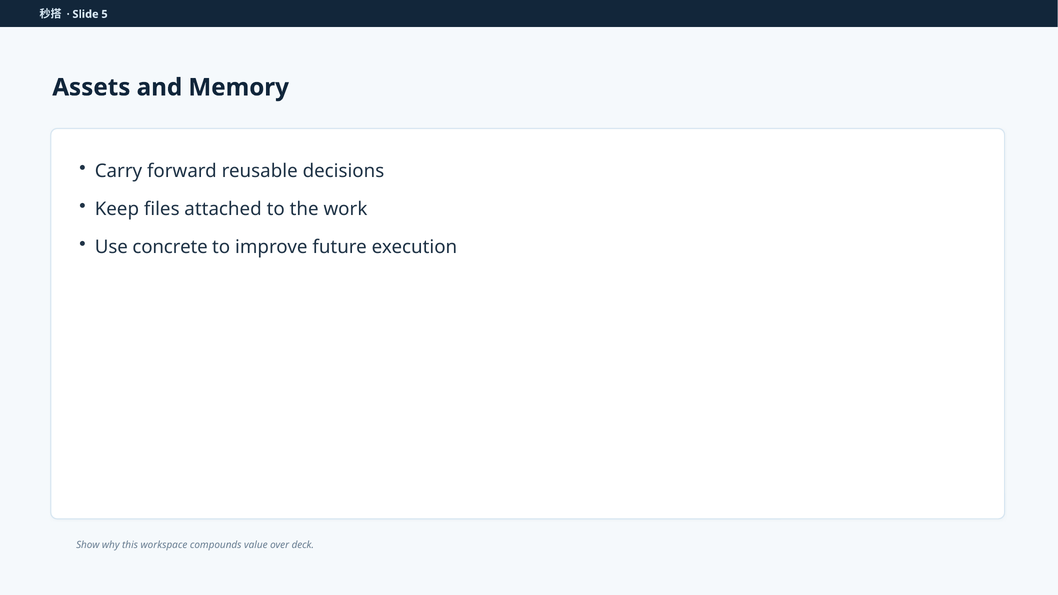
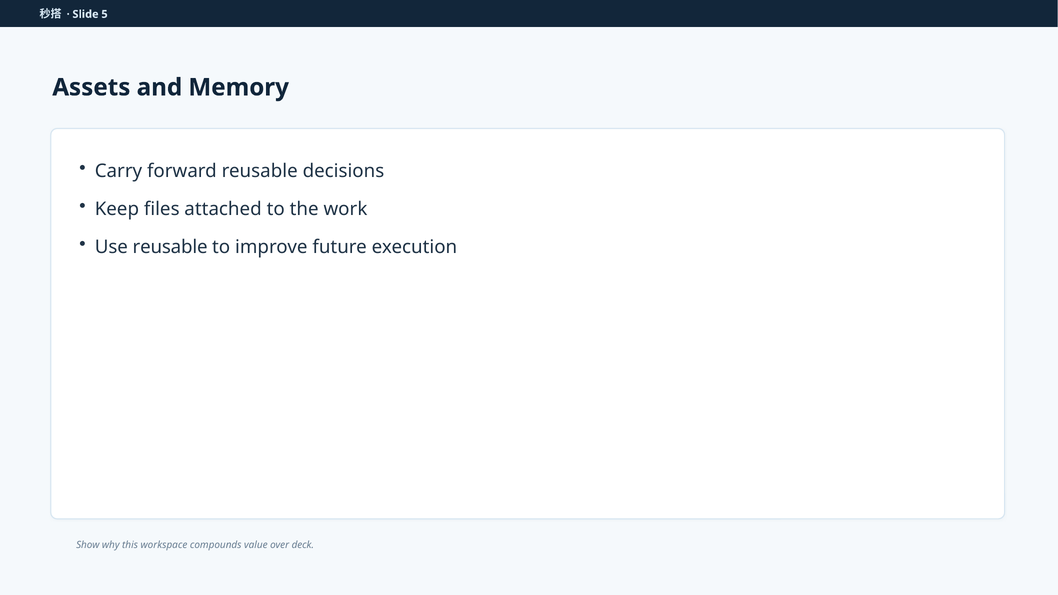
Use concrete: concrete -> reusable (170, 247)
